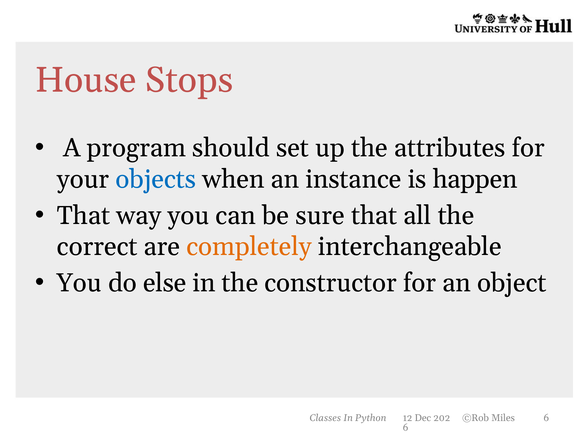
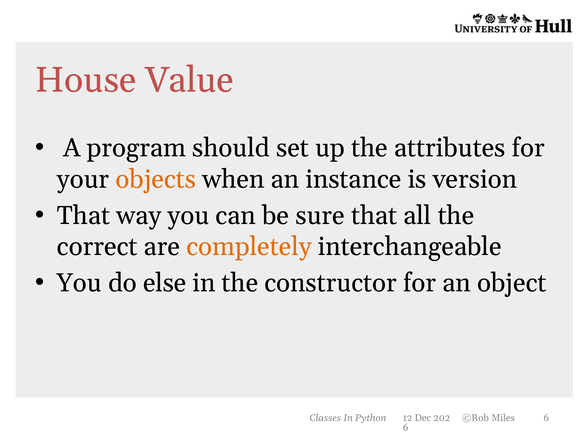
Stops: Stops -> Value (189, 80)
objects colour: blue -> orange (156, 179)
happen: happen -> version (475, 179)
